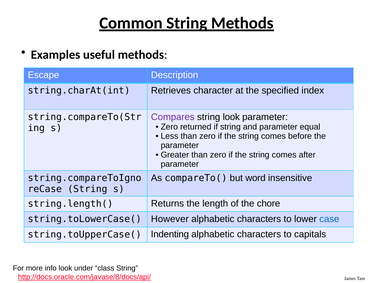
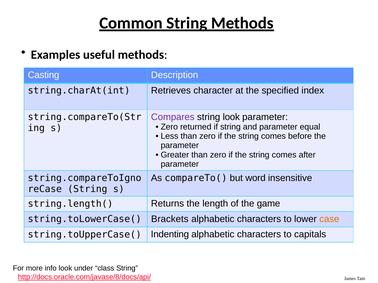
Escape: Escape -> Casting (44, 75)
chore: chore -> game (269, 204)
However: However -> Brackets (170, 219)
case colour: blue -> orange (329, 219)
